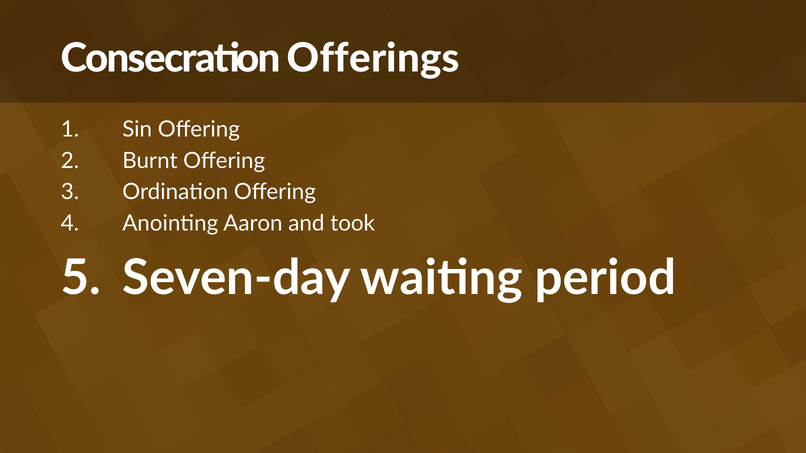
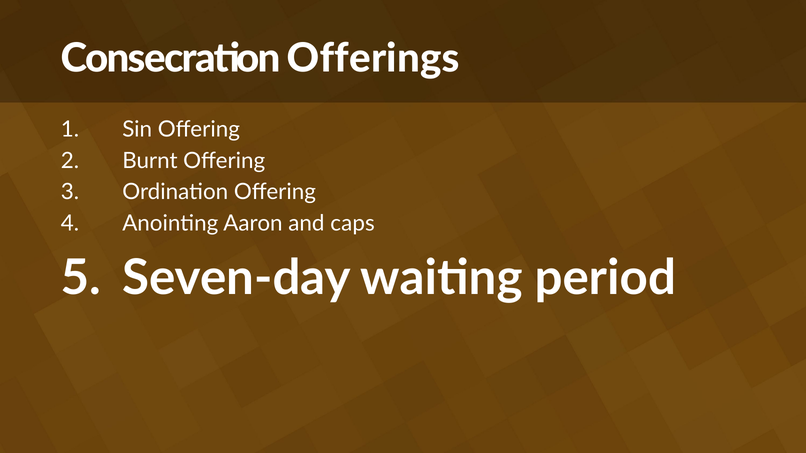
took: took -> caps (353, 224)
